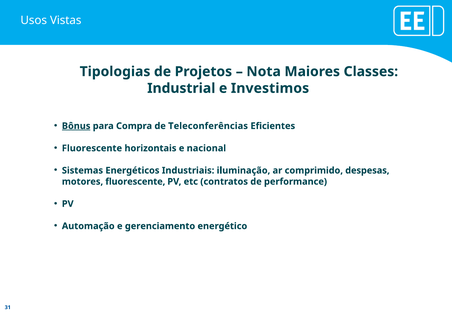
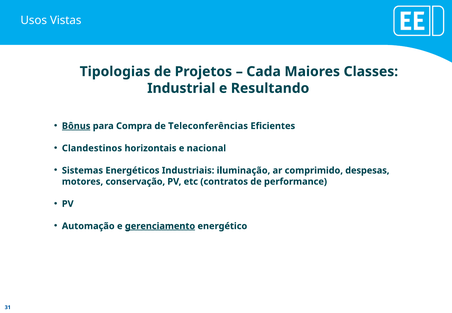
Nota: Nota -> Cada (264, 72)
Investimos: Investimos -> Resultando (270, 88)
Fluorescente: Fluorescente -> Clandestinos (92, 148)
motores fluorescente: fluorescente -> conservação (135, 182)
gerenciamento underline: none -> present (160, 226)
